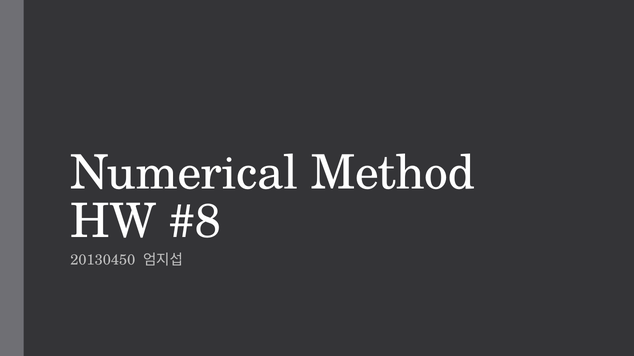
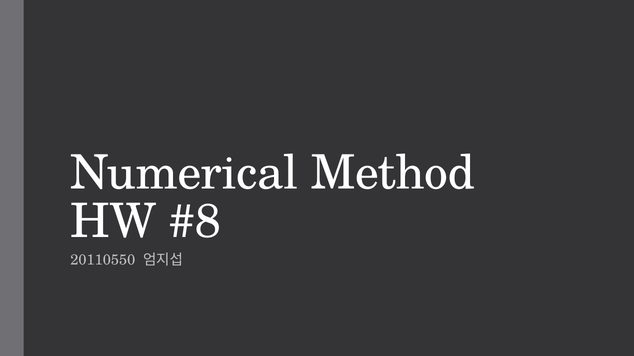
20130450: 20130450 -> 20110550 (103, 260)
